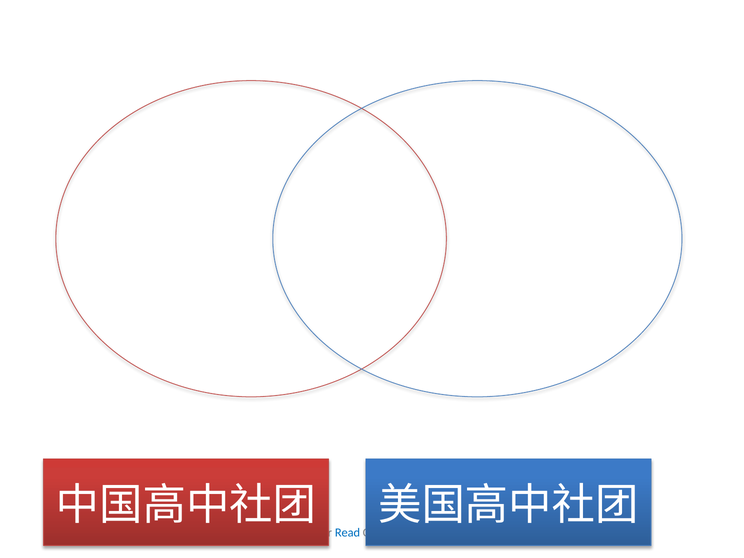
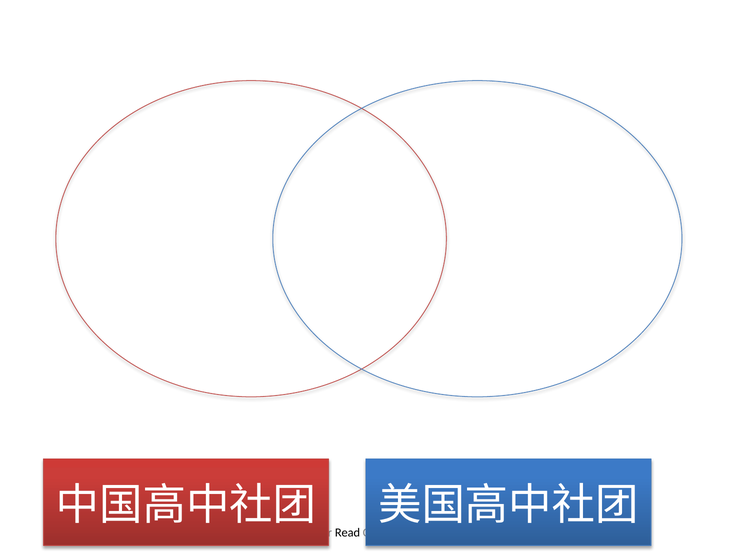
Read colour: blue -> black (347, 533)
